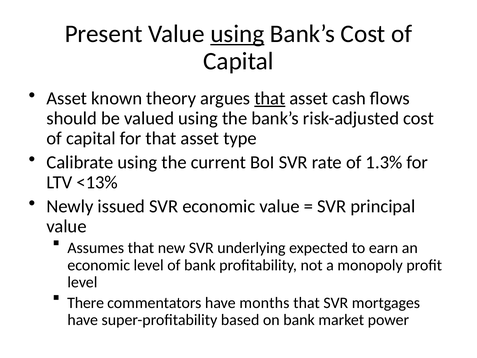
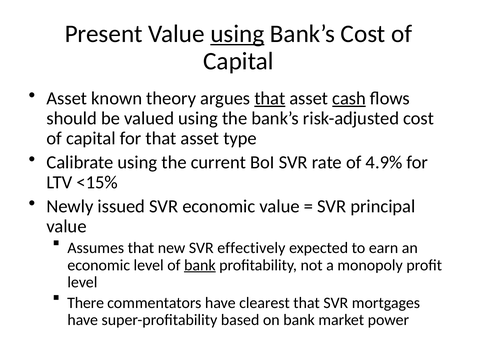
cash underline: none -> present (349, 98)
1.3%: 1.3% -> 4.9% (384, 162)
<13%: <13% -> <15% (97, 182)
underlying: underlying -> effectively (251, 248)
bank underline: none -> present (200, 265)
months: months -> clearest (264, 303)
